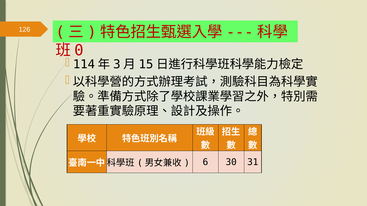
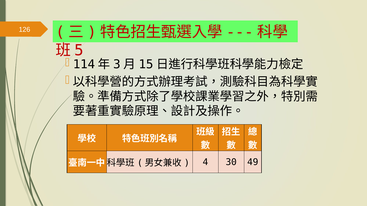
0: 0 -> 5 (79, 51)
6: 6 -> 4 (205, 162)
31: 31 -> 49 (253, 162)
